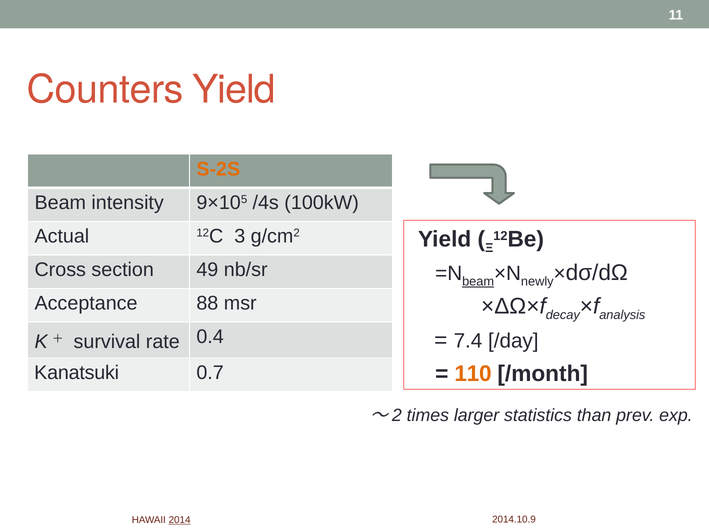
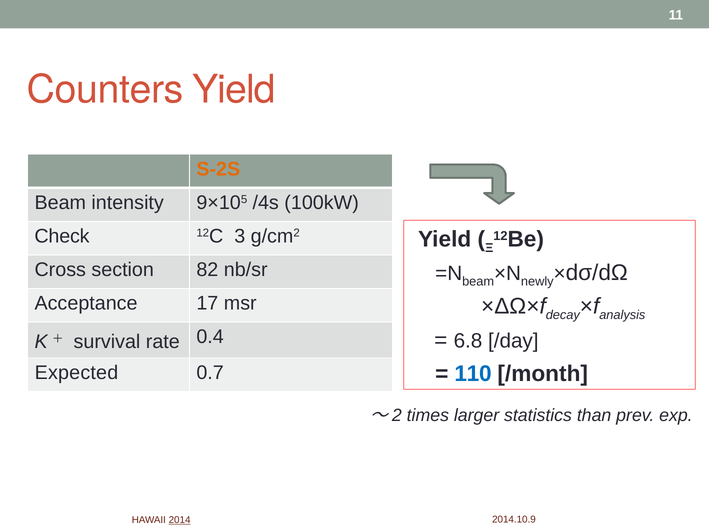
Actual: Actual -> Check (62, 236)
49: 49 -> 82 (207, 270)
beam underline: present -> none (478, 281)
88: 88 -> 17 (207, 303)
7.4: 7.4 -> 6.8 (468, 341)
110 colour: orange -> blue (473, 374)
Kanatsuki: Kanatsuki -> Expected (76, 372)
